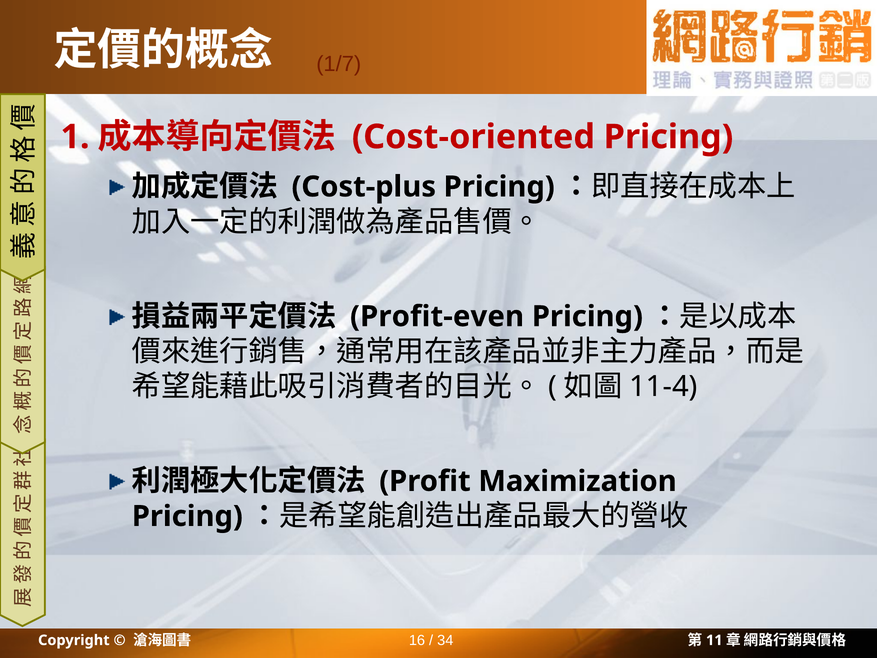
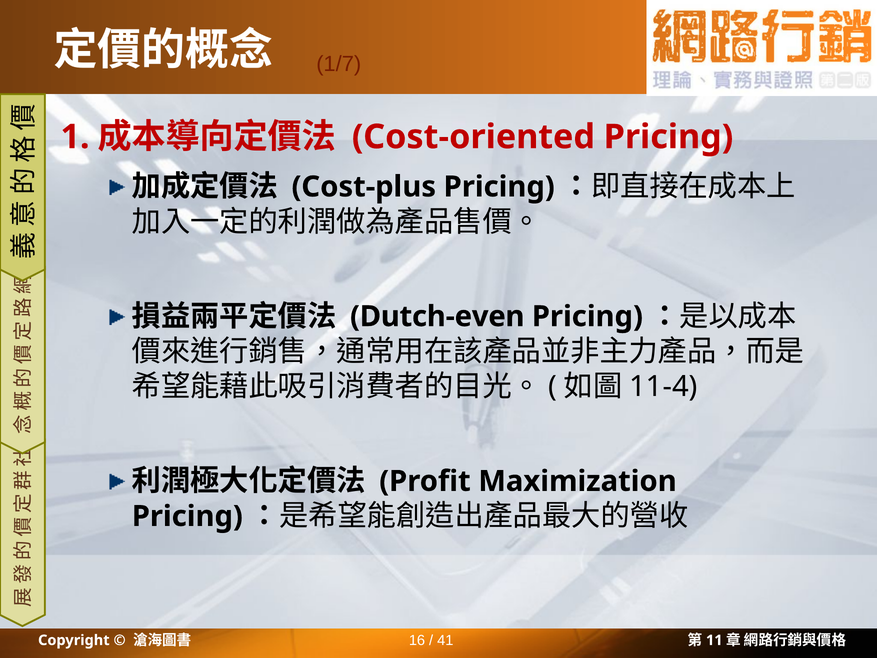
Profit-even: Profit-even -> Dutch-even (437, 316)
34: 34 -> 41 (445, 640)
